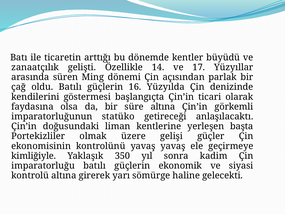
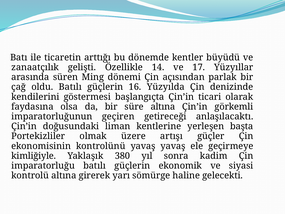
statüko: statüko -> geçiren (118, 116)
gelişi: gelişi -> artışı (171, 136)
350: 350 -> 380 (122, 156)
